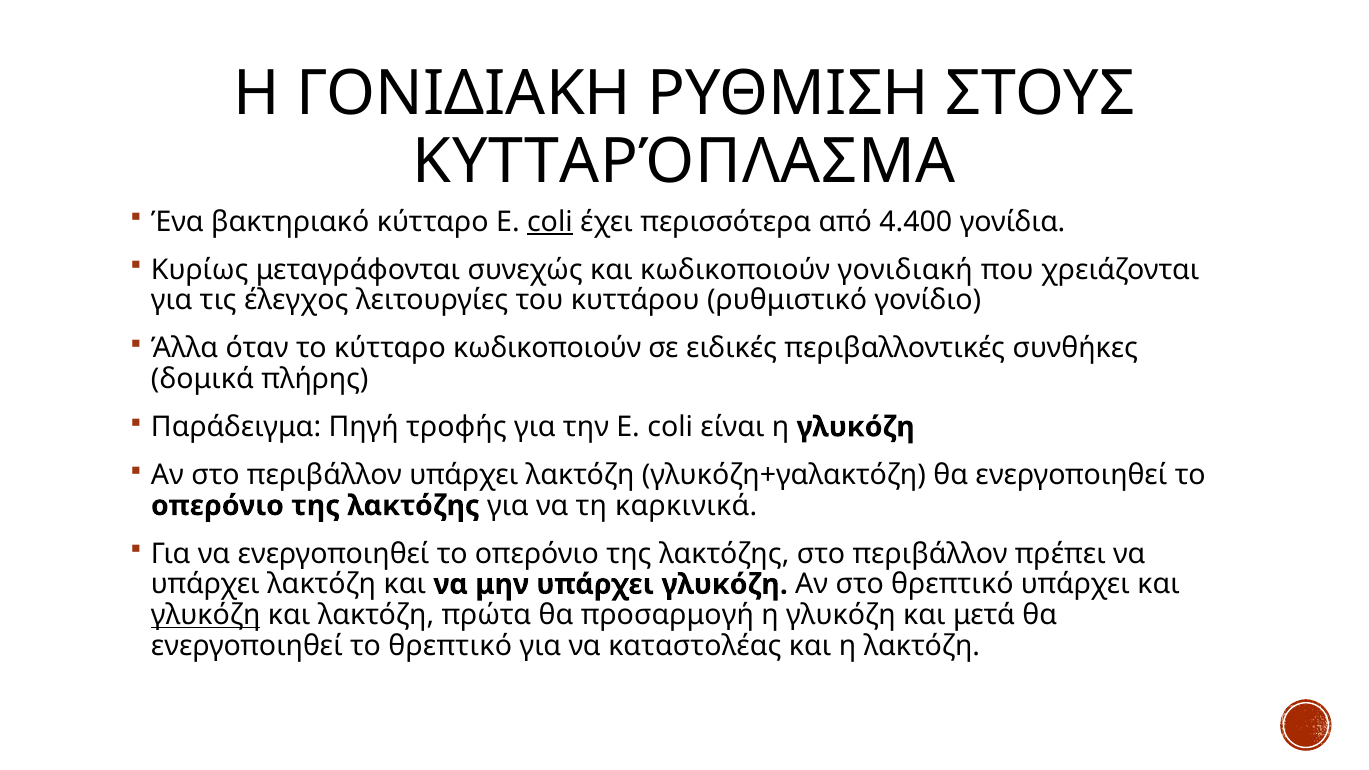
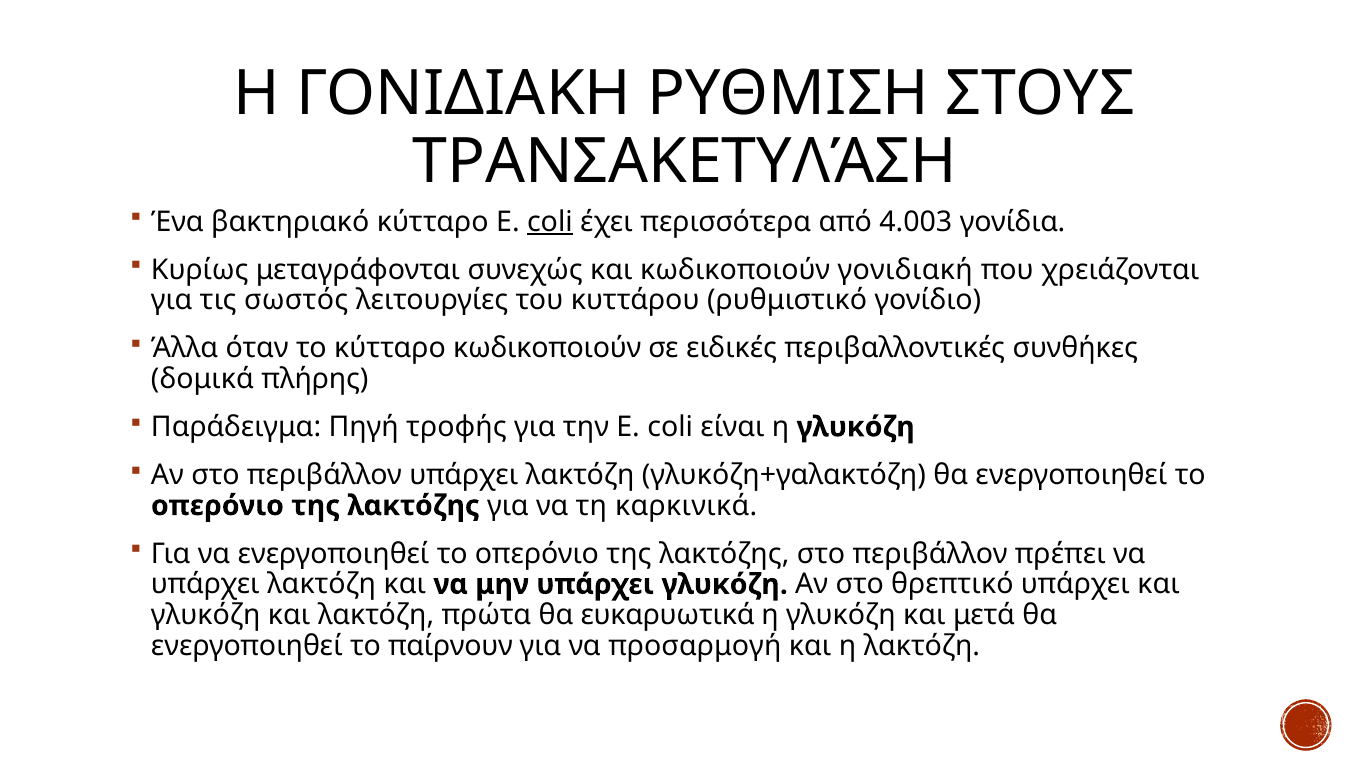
ΚΥΤΤΑΡΌΠΛΑΣΜΑ: ΚΥΤΤΑΡΌΠΛΑΣΜΑ -> ΤΡΑΝΣΑΚΕΤΥΛΆΣΗ (685, 161)
4.400: 4.400 -> 4.003 (916, 222)
έλεγχος: έλεγχος -> σωστός (296, 300)
γλυκόζη underline: present -> none (206, 615)
προσαρμογή: προσαρμογή -> ευκαρυωτικά (668, 615)
το θρεπτικό: θρεπτικό -> παίρνουν (450, 646)
καταστολέας: καταστολέας -> προσαρμογή (695, 646)
